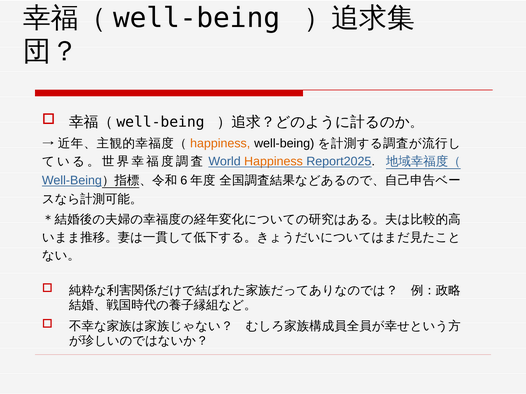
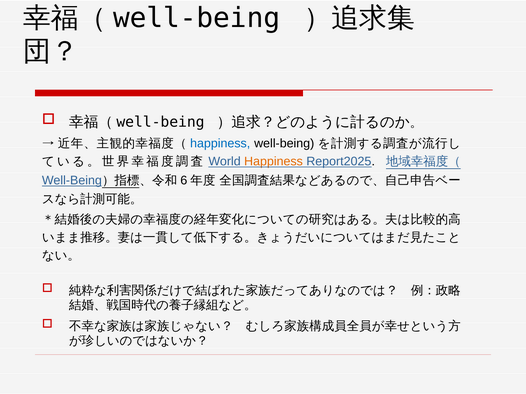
happiness colour: orange -> blue (220, 144)
